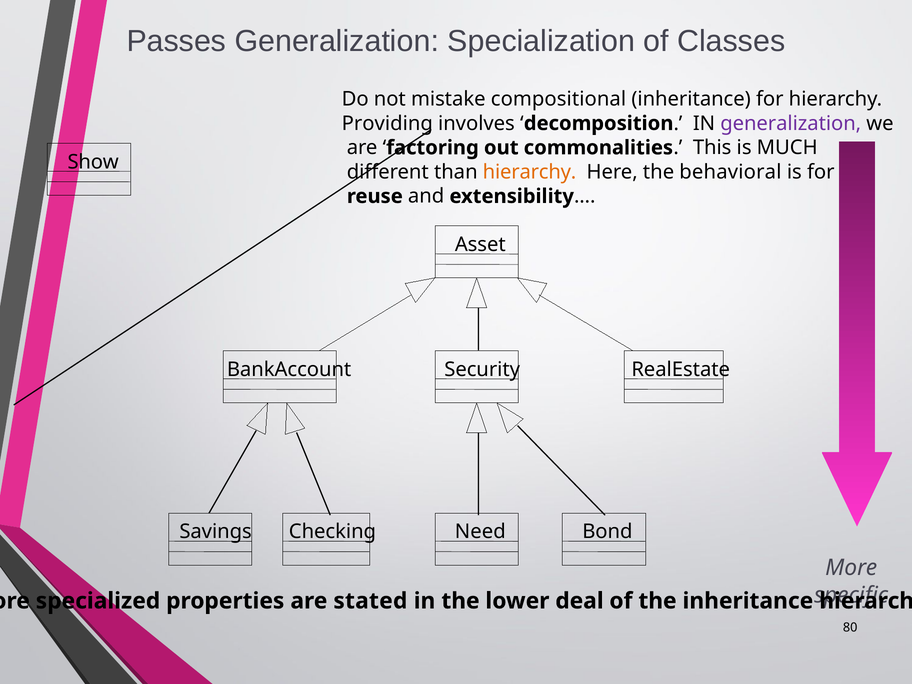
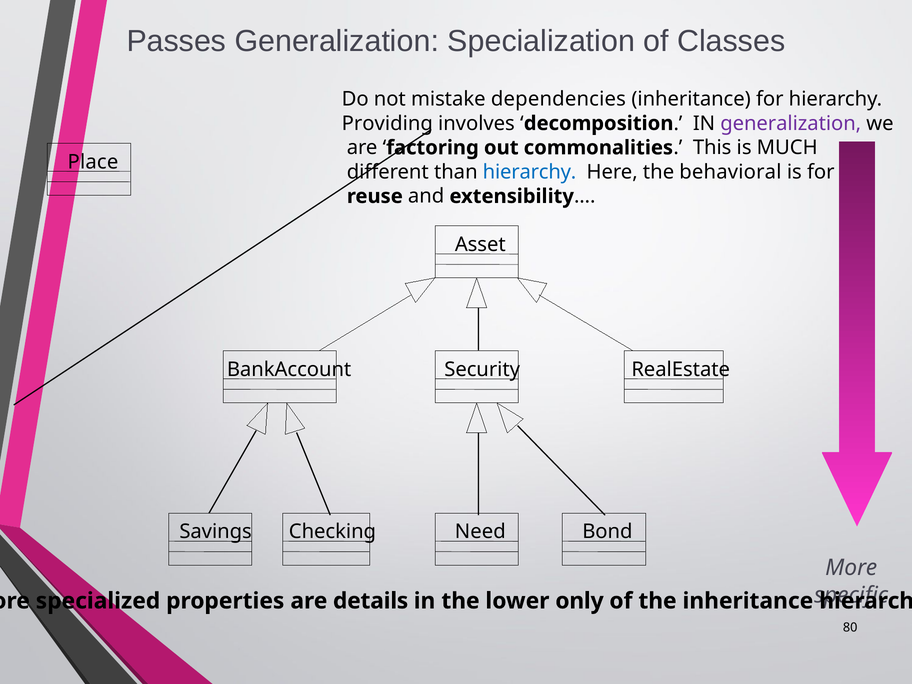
compositional: compositional -> dependencies (558, 99)
Show: Show -> Place (93, 162)
hierarchy colour: orange -> blue (530, 172)
stated: stated -> details (371, 601)
deal: deal -> only (579, 601)
